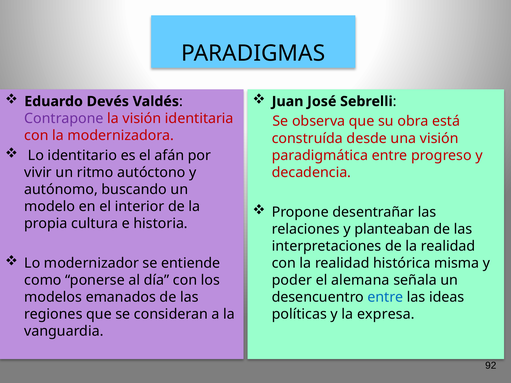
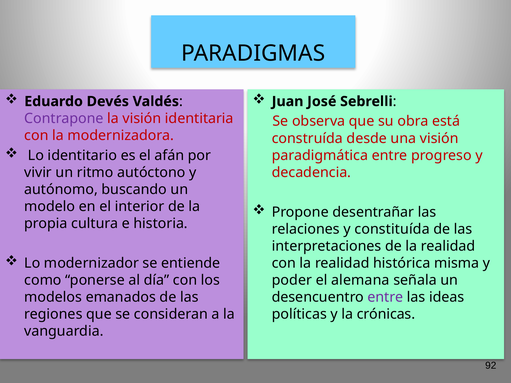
planteaban: planteaban -> constituída (392, 229)
entre colour: blue -> purple (385, 297)
expresa: expresa -> crónicas (386, 314)
